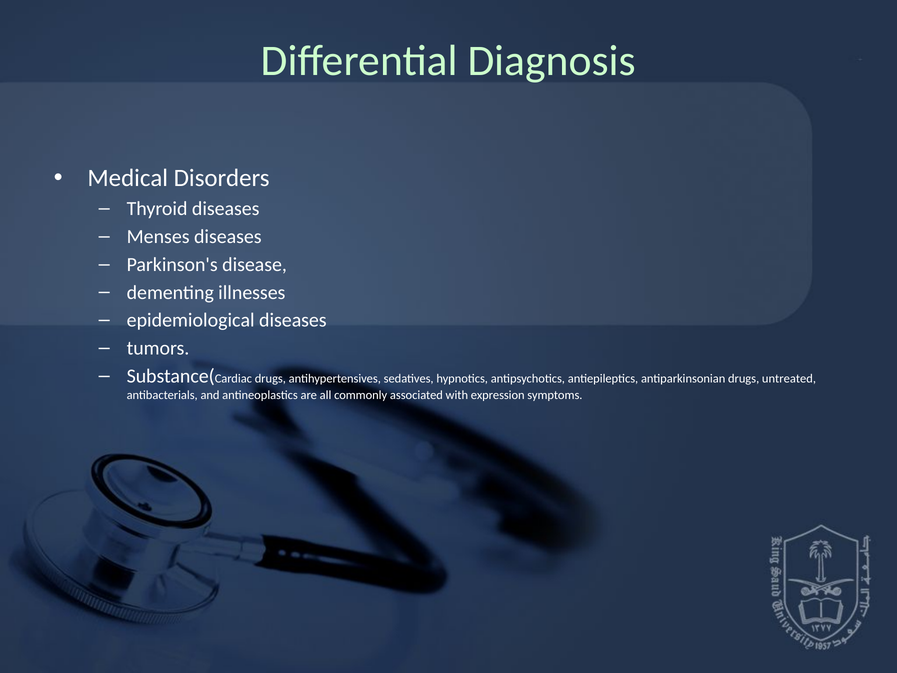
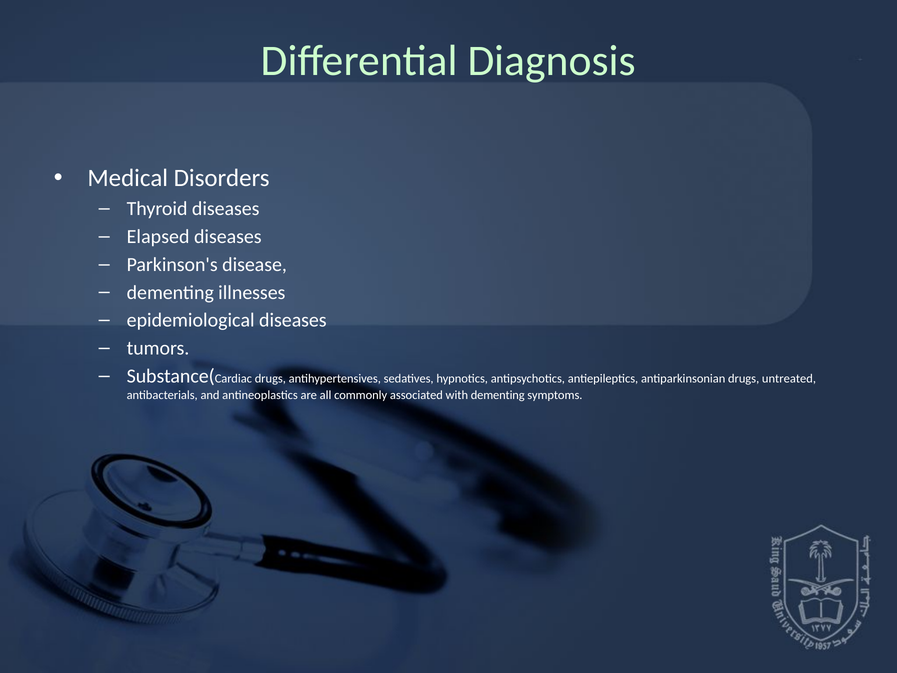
Menses: Menses -> Elapsed (158, 237)
with expression: expression -> dementing (498, 395)
